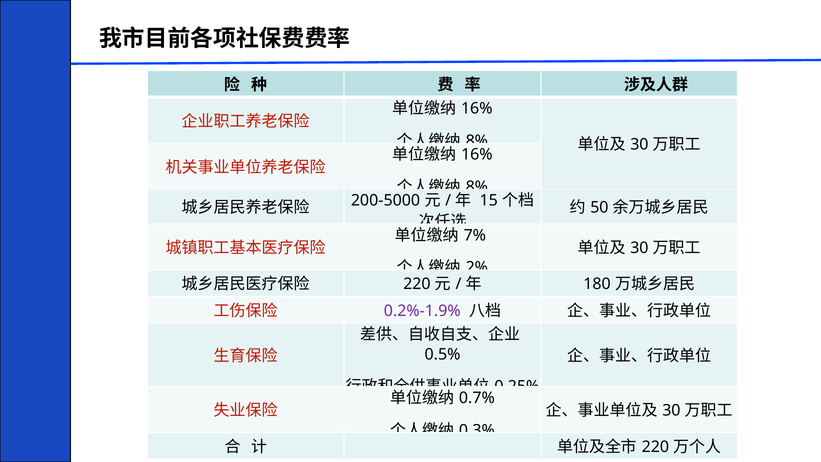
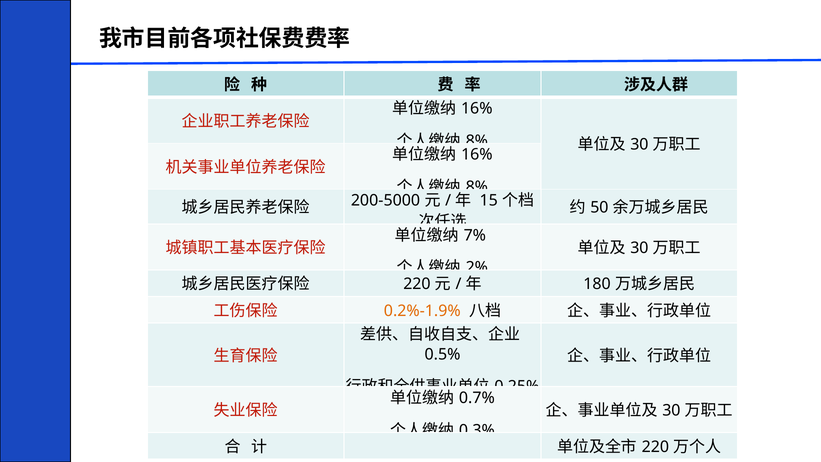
0.2%-1.9% colour: purple -> orange (422, 311)
